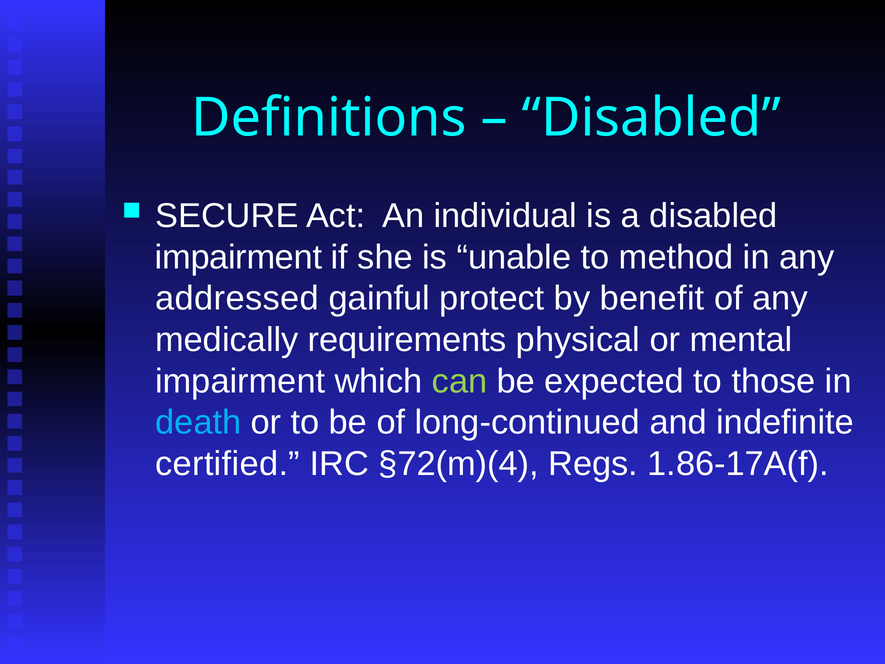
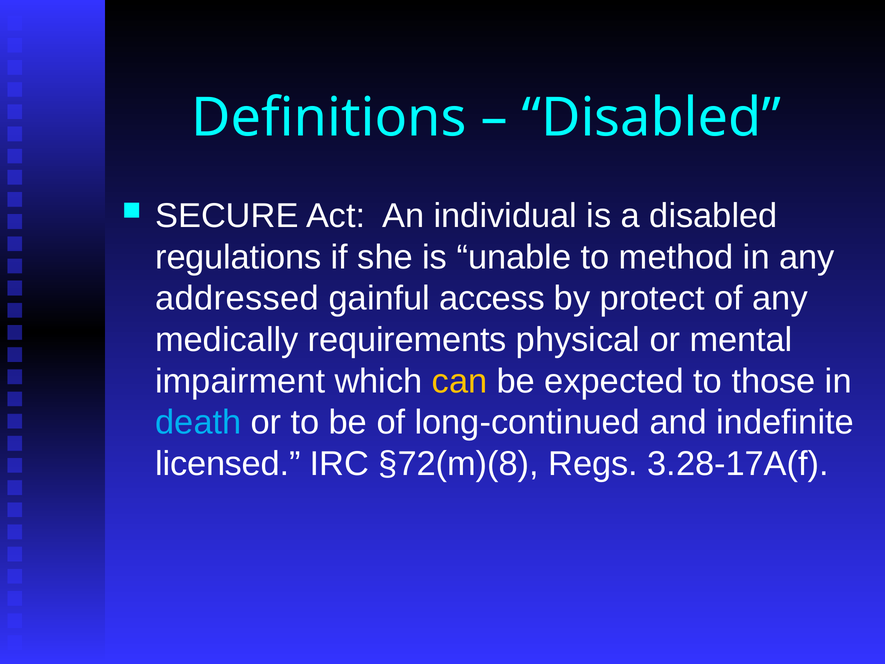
impairment: impairment -> regulations (238, 257)
protect: protect -> access (492, 298)
benefit: benefit -> protect (652, 298)
can colour: light green -> yellow (460, 381)
certified: certified -> licensed (228, 464)
§72(m)(4: §72(m)(4 -> §72(m)(8 (459, 464)
1.86-17A(f: 1.86-17A(f -> 3.28-17A(f (738, 464)
